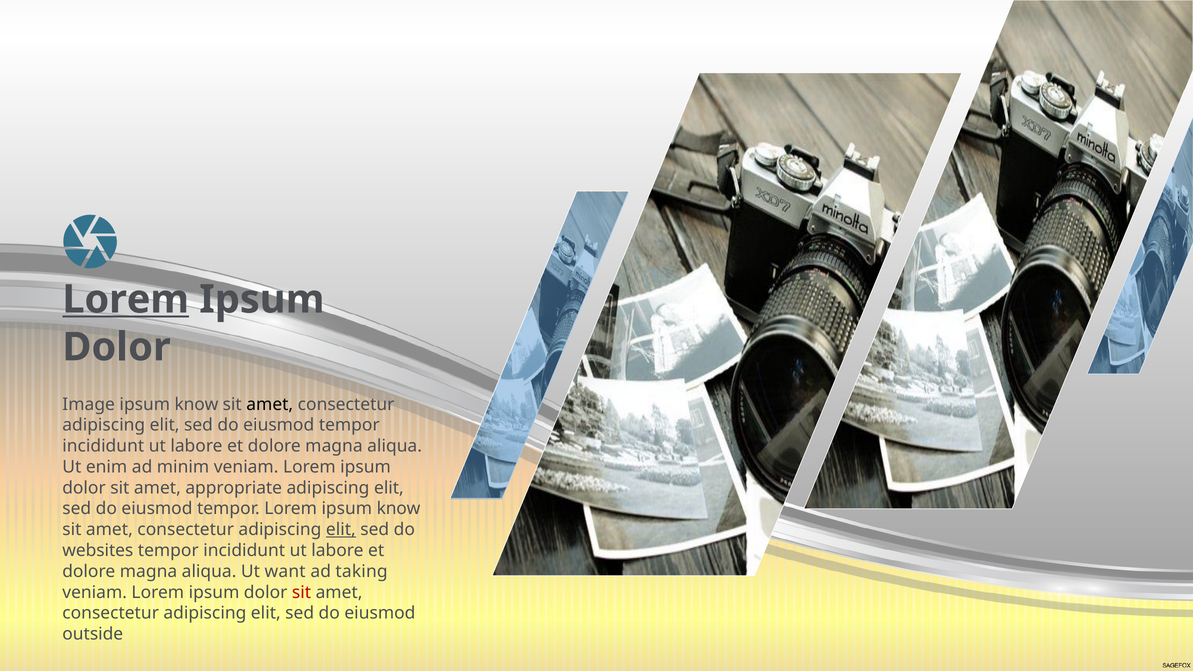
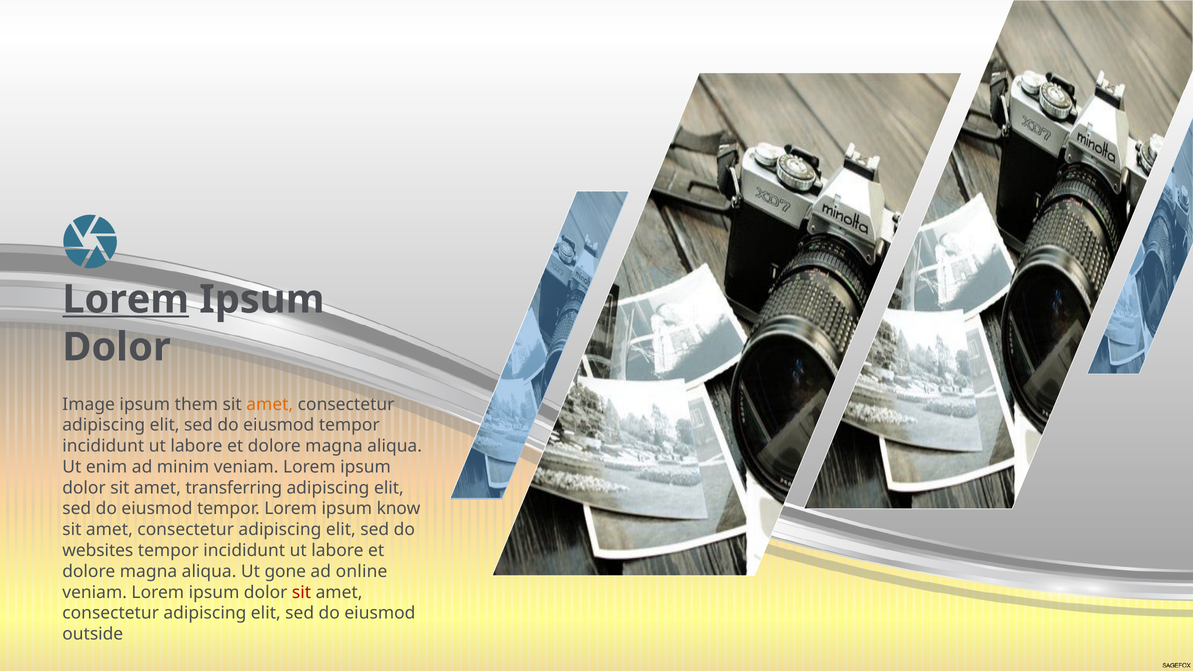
know: know -> them (196, 404)
amet colour: black -> orange (270, 404)
appropriate: appropriate -> transferring (234, 488)
elit underline: present -> none (341, 530)
want: want -> gone (285, 571)
taking: taking -> online (362, 571)
